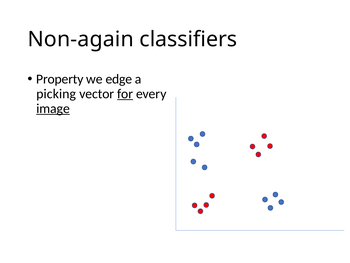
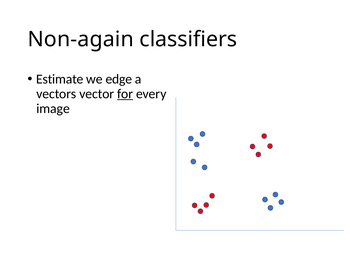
Property: Property -> Estimate (60, 79)
picking: picking -> vectors (56, 94)
image underline: present -> none (53, 108)
